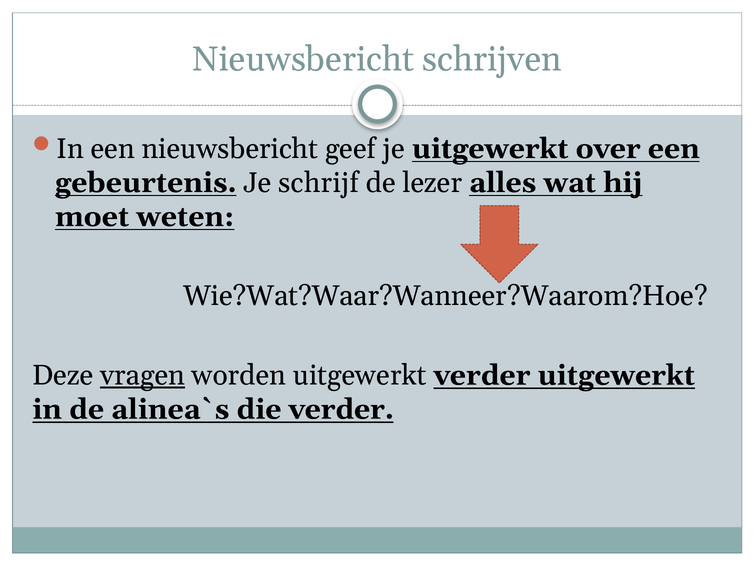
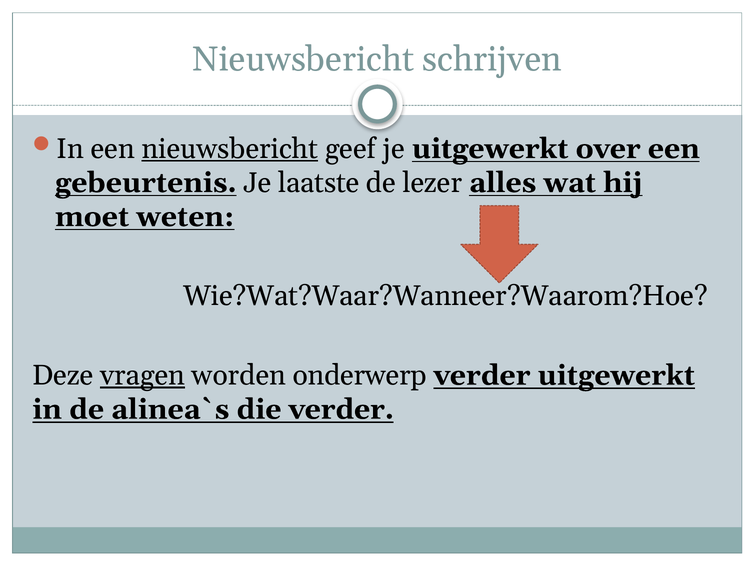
nieuwsbericht underline: none -> present (230, 149)
schrijf: schrijf -> laatste (319, 183)
worden uitgewerkt: uitgewerkt -> onderwerp (360, 376)
